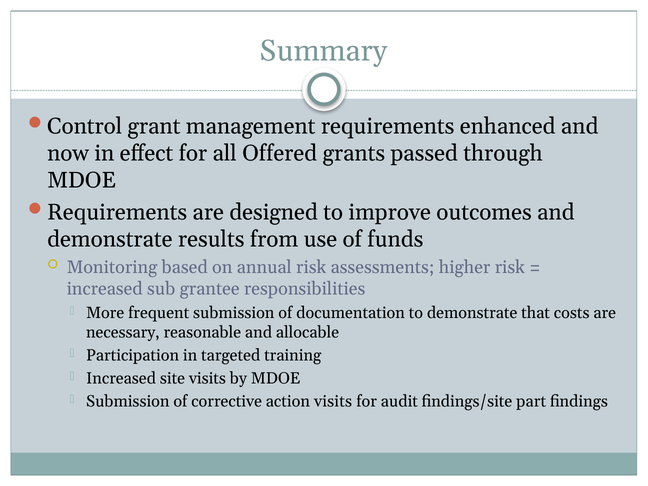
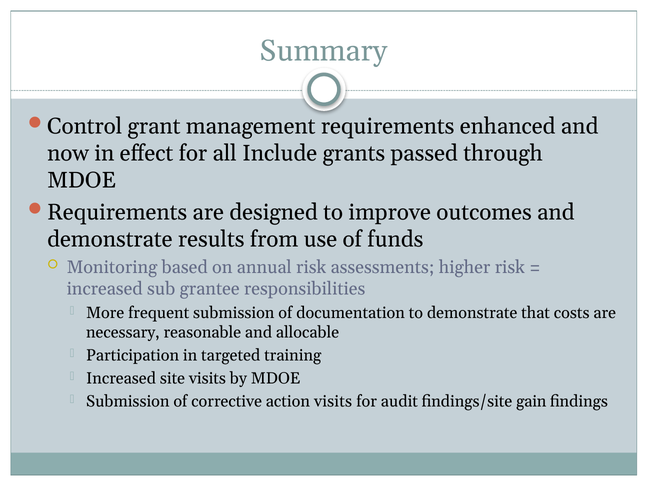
Offered: Offered -> Include (280, 153)
part: part -> gain (531, 401)
